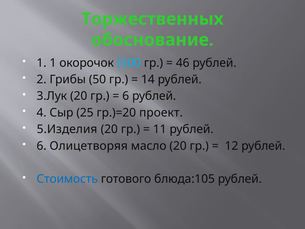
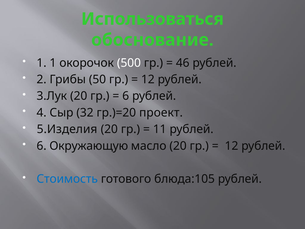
Торжественных: Торжественных -> Использоваться (152, 19)
500 colour: light blue -> white (129, 63)
14: 14 -> 12 (148, 79)
25: 25 -> 32 (85, 113)
Олицетворяя: Олицетворяя -> Окружающую (89, 146)
